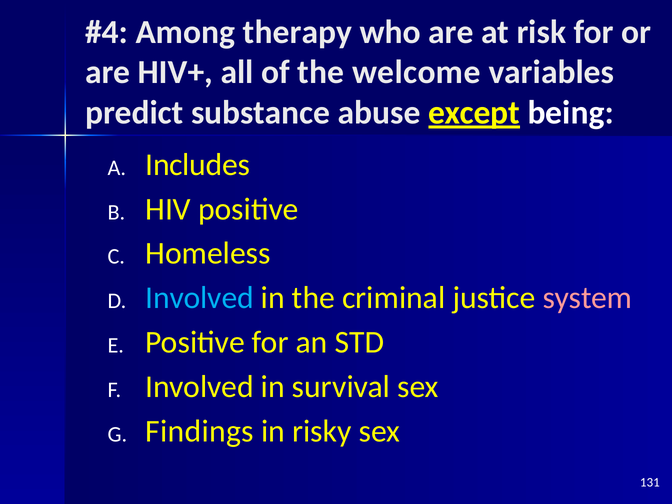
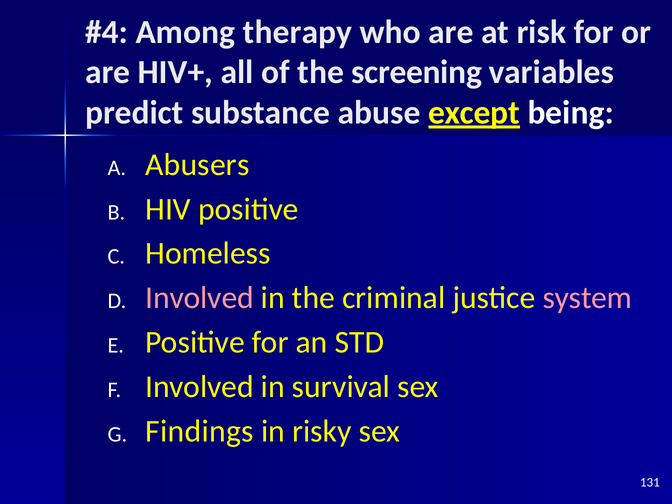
welcome: welcome -> screening (417, 72)
Includes: Includes -> Abusers (197, 165)
Involved colour: light blue -> pink (200, 298)
